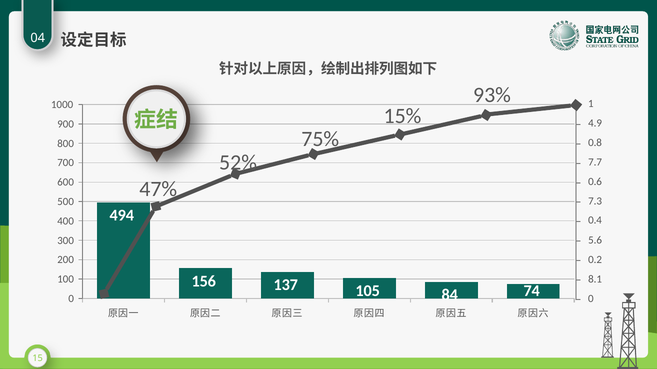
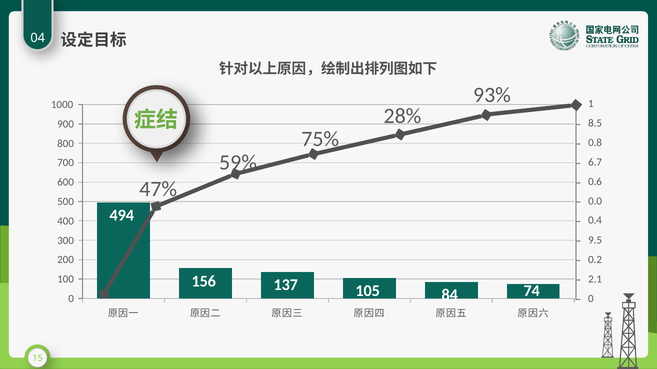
15%: 15% -> 28% (402, 116)
4.9: 4.9 -> 8.5 (595, 123)
52%: 52% -> 59% (238, 163)
7.7: 7.7 -> 6.7 (595, 162)
7.3: 7.3 -> 0.0 (595, 201)
5.6: 5.6 -> 9.5 (595, 240)
8.1: 8.1 -> 2.1 (595, 279)
